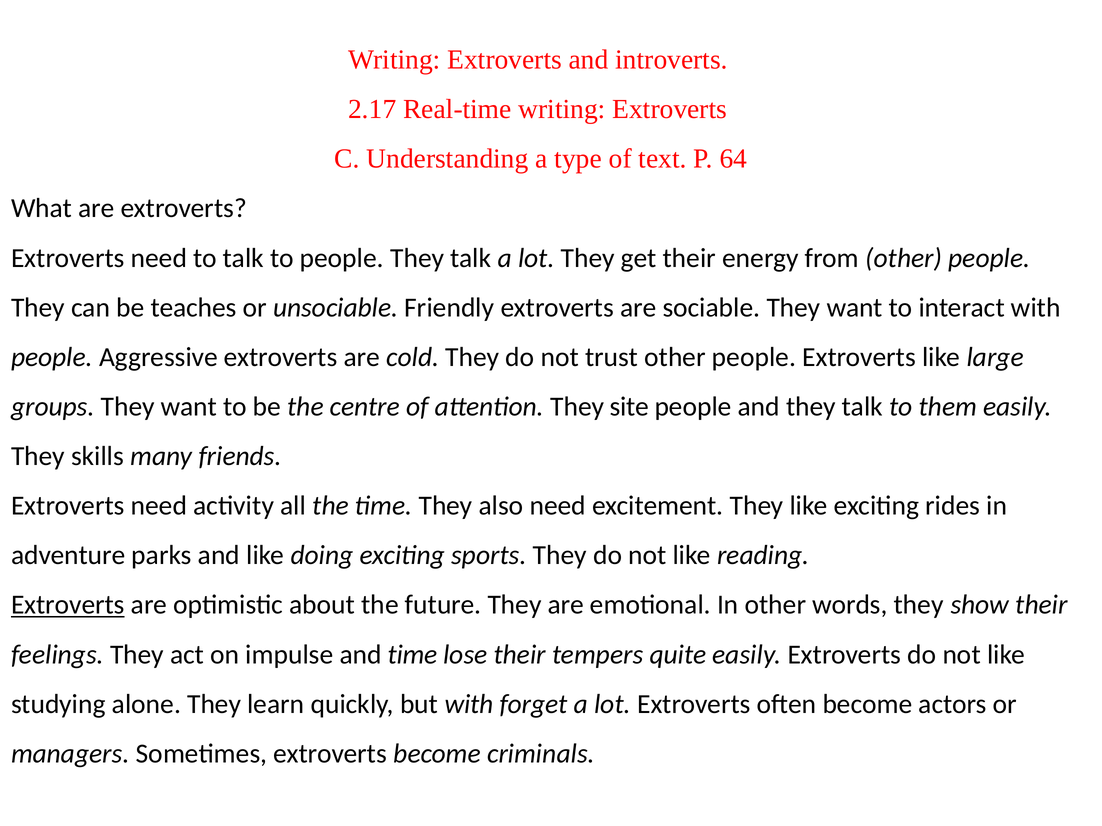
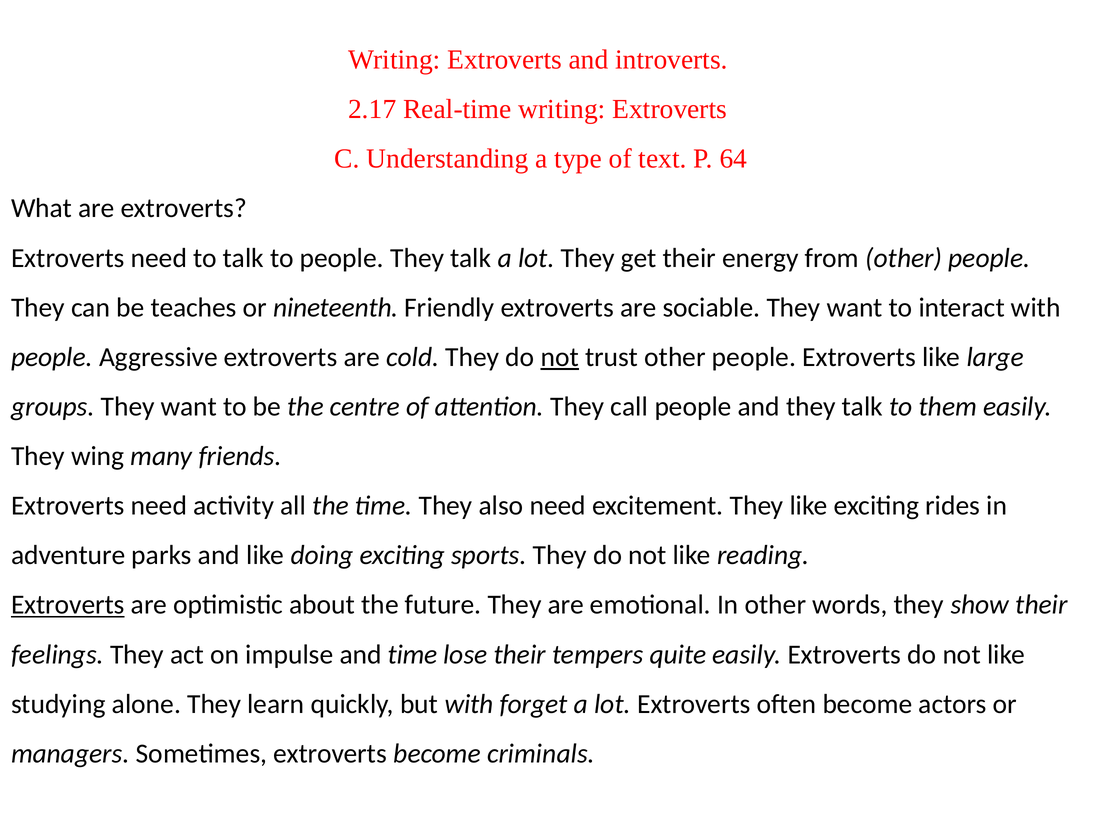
unsociable: unsociable -> nineteenth (336, 308)
not underline: none -> present (560, 357)
site: site -> call (629, 407)
skills: skills -> wing (98, 456)
